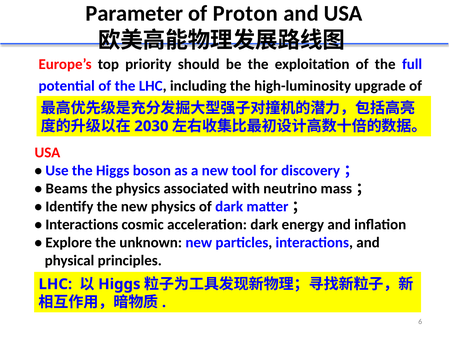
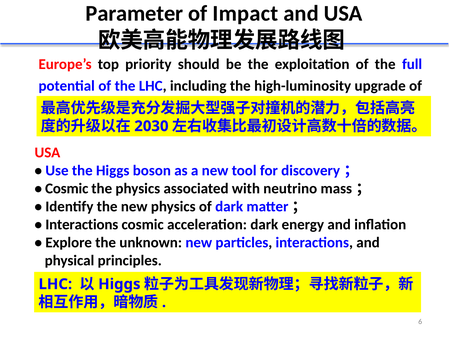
Proton: Proton -> Impact (245, 14)
Beams: Beams -> Cosmic (67, 188)
